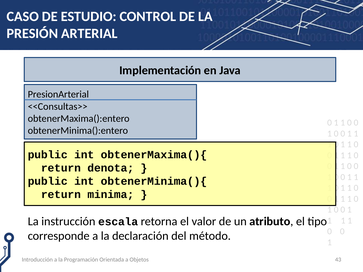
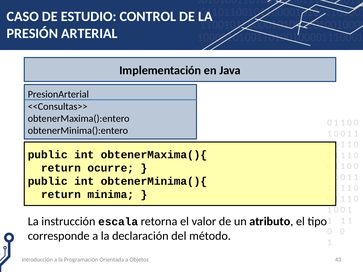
denota: denota -> ocurre (111, 168)
